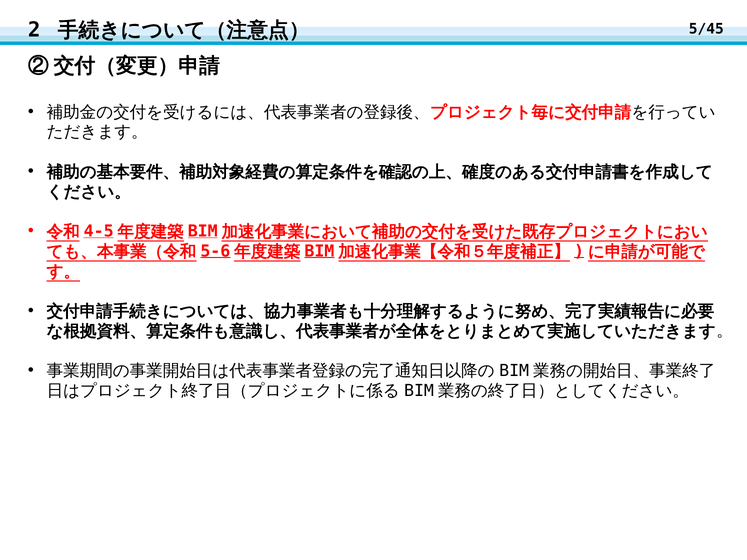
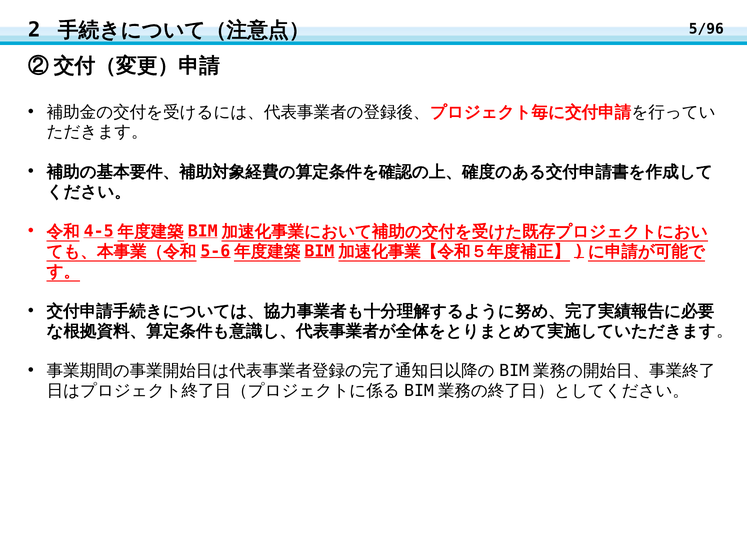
5/45: 5/45 -> 5/96 (706, 29)
